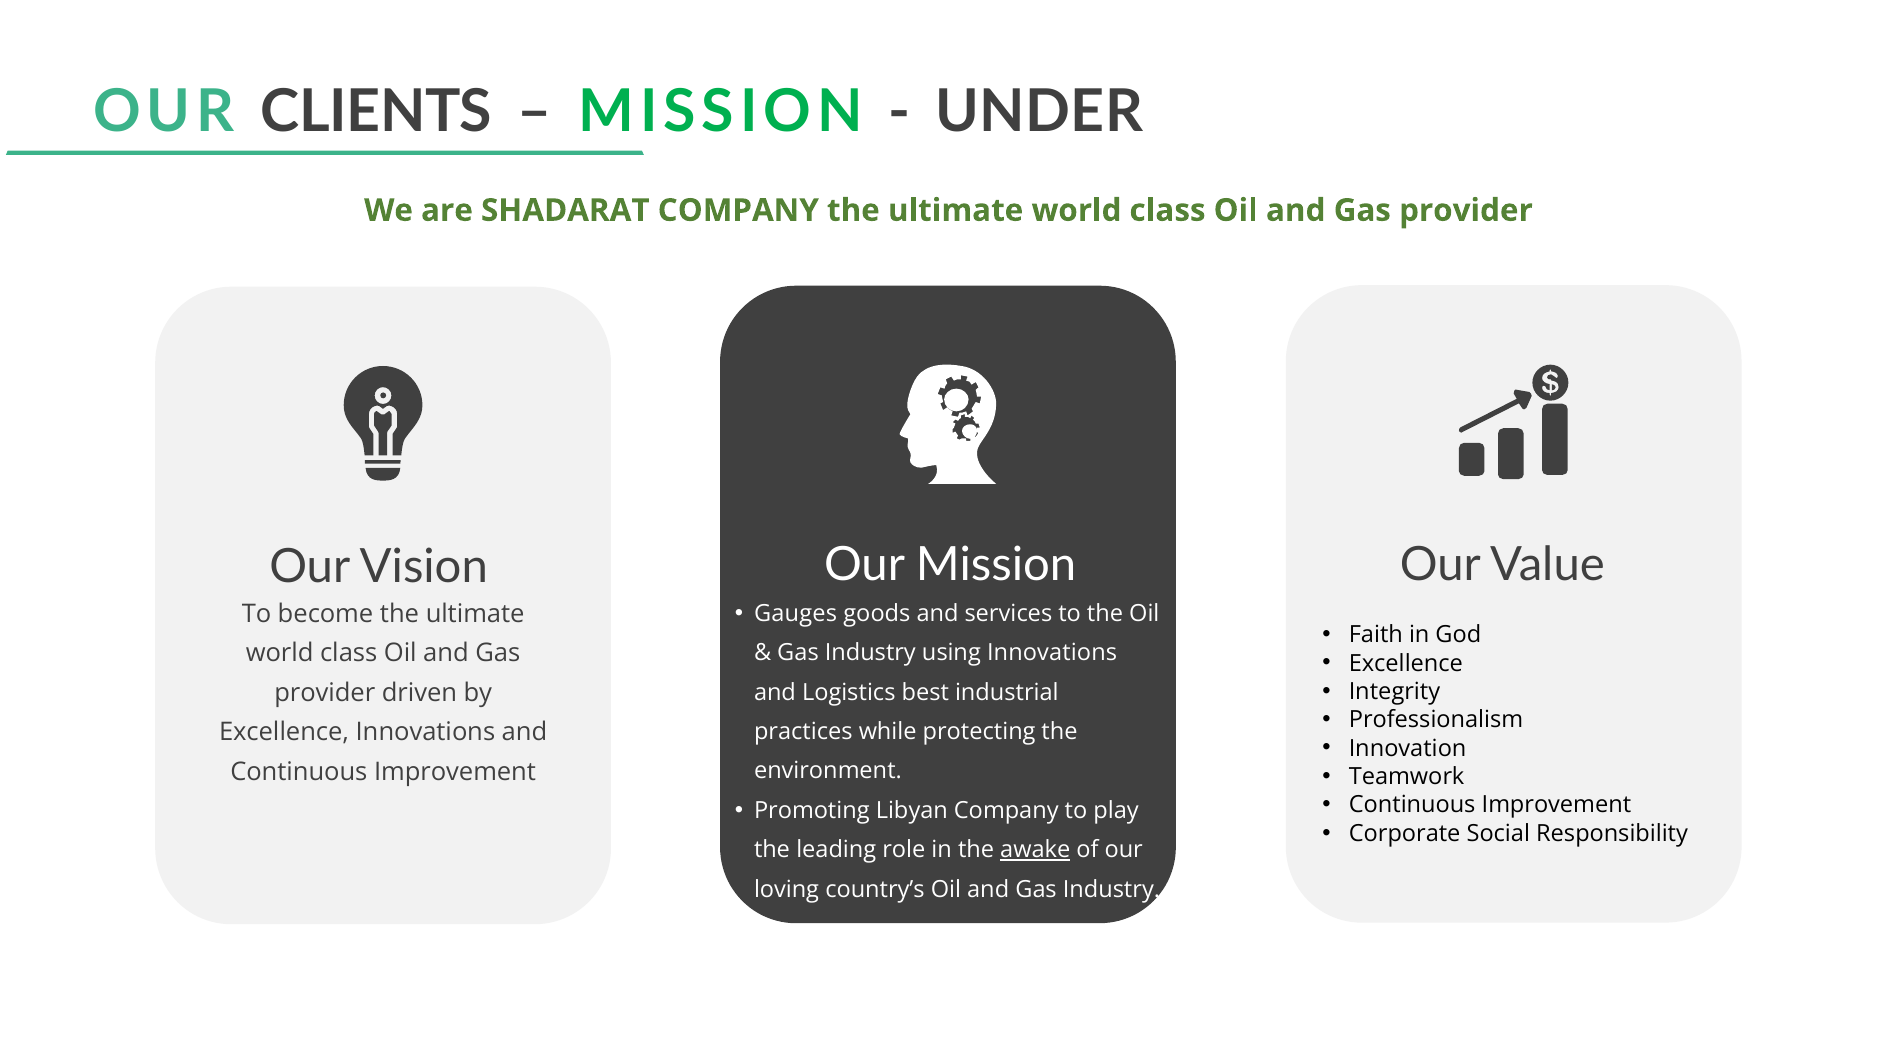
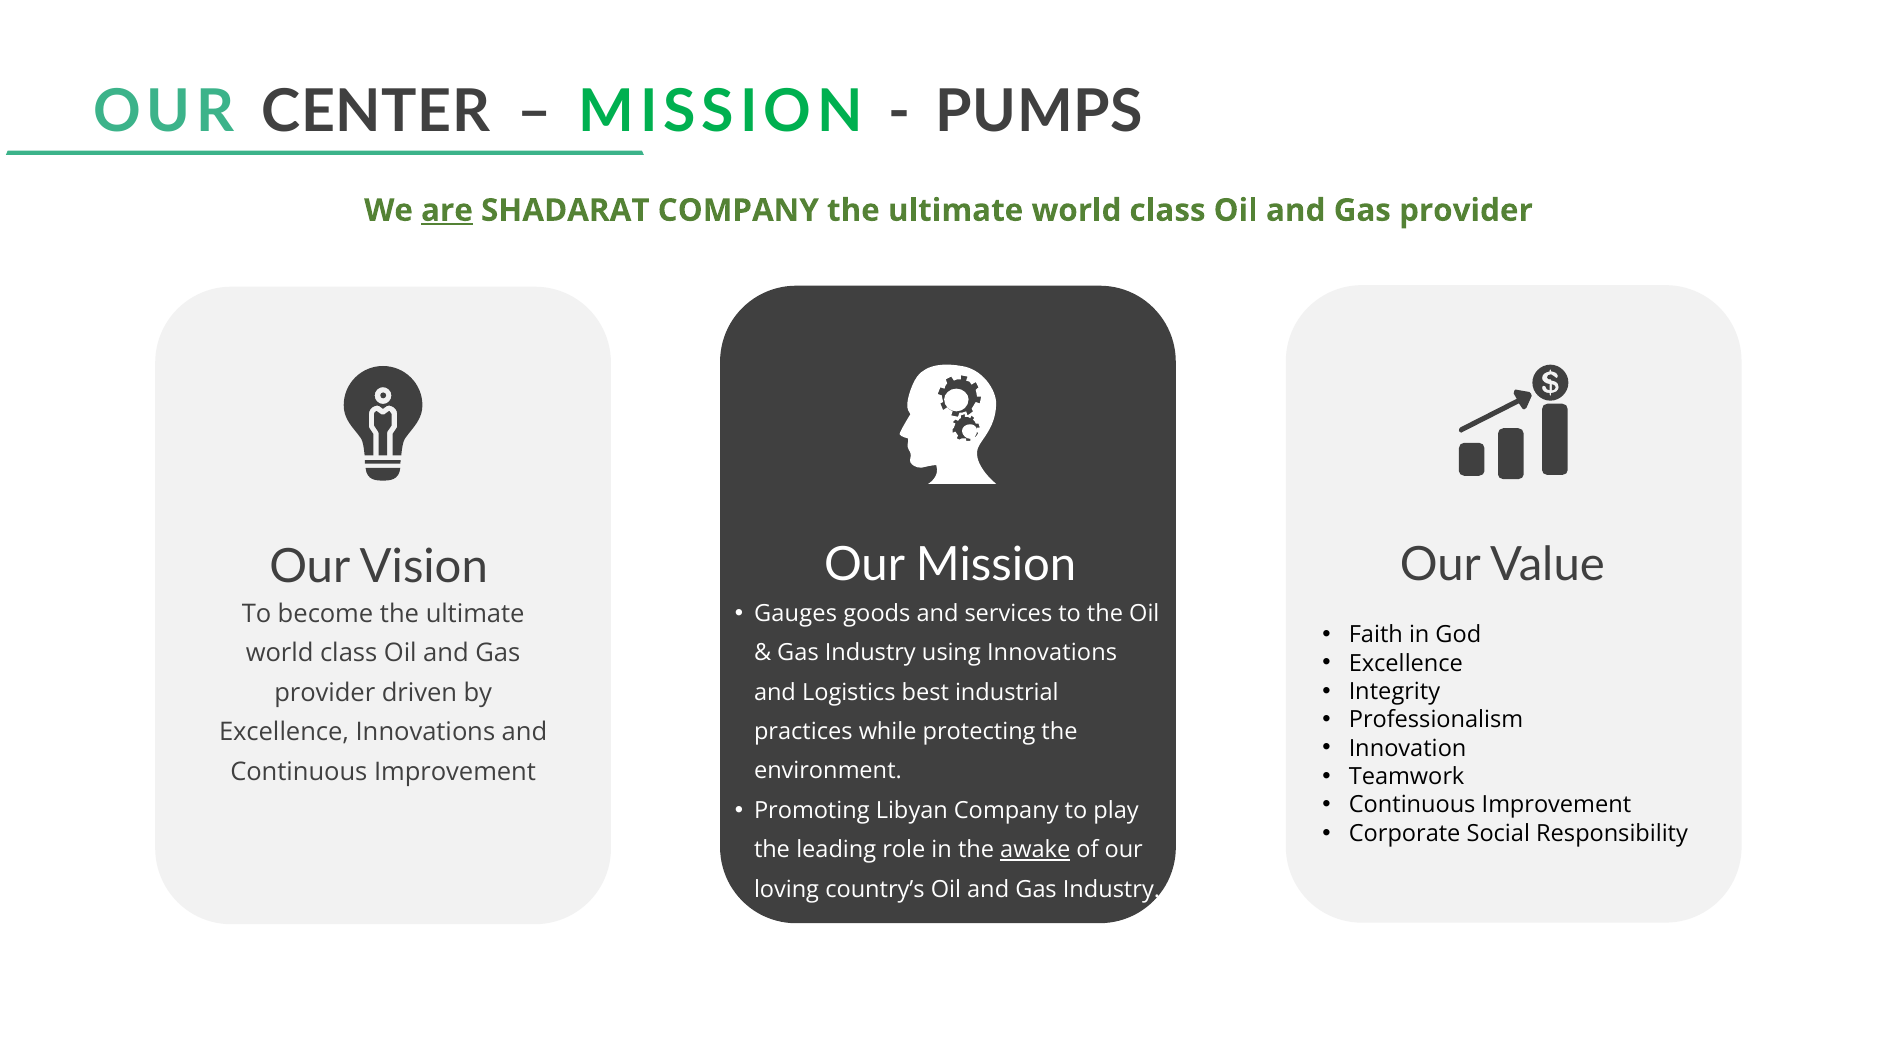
CLIENTS: CLIENTS -> CENTER (376, 112)
UNDER: UNDER -> PUMPS (1039, 112)
are underline: none -> present (447, 210)
